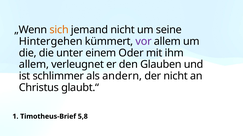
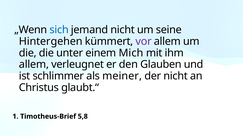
sich colour: orange -> blue (59, 30)
Oder: Oder -> Mich (131, 53)
andern: andern -> meiner (122, 76)
